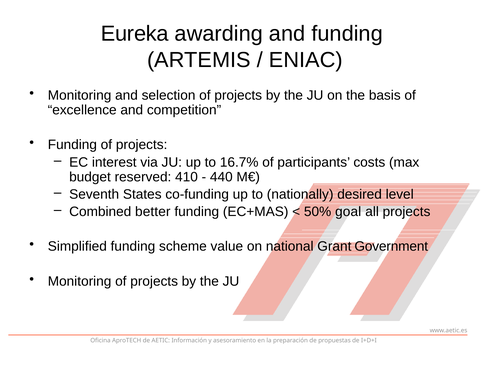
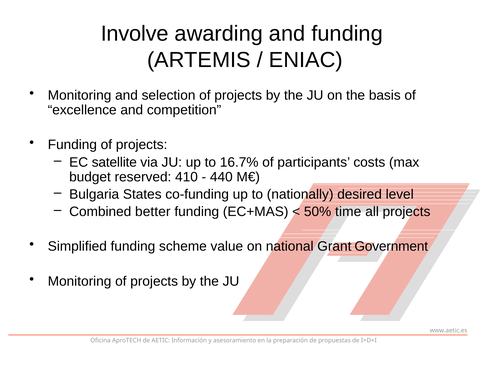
Eureka: Eureka -> Involve (135, 34)
interest: interest -> satellite (114, 162)
Seventh: Seventh -> Bulgaria (94, 195)
goal: goal -> time (348, 212)
